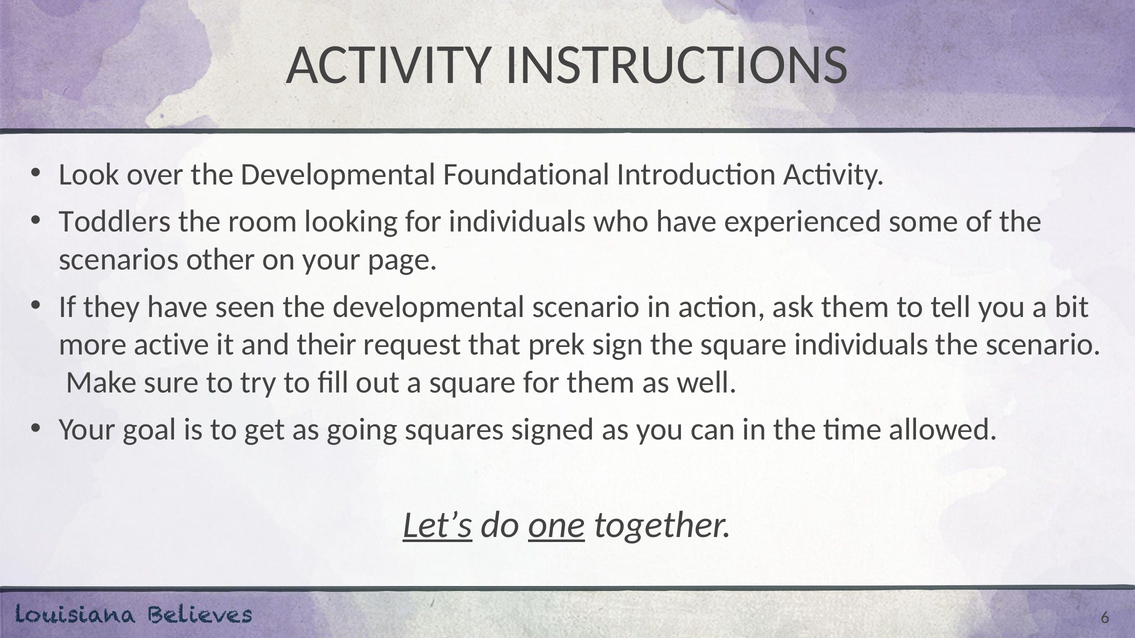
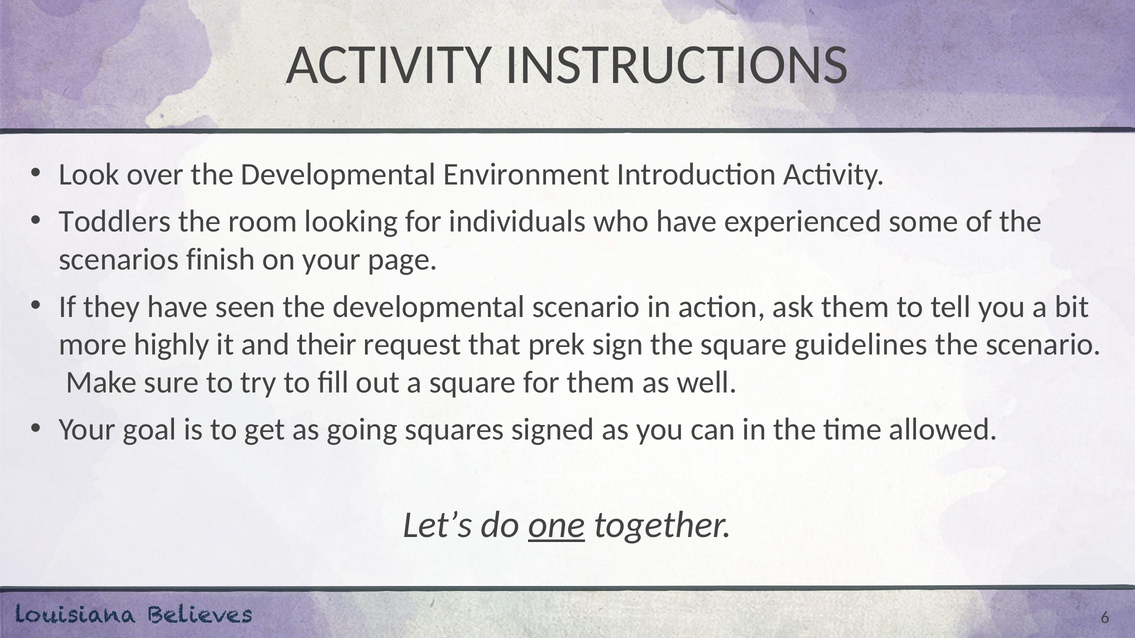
Foundational: Foundational -> Environment (526, 174)
other: other -> finish (221, 260)
active: active -> highly (172, 345)
square individuals: individuals -> guidelines (861, 345)
Let’s underline: present -> none (438, 525)
